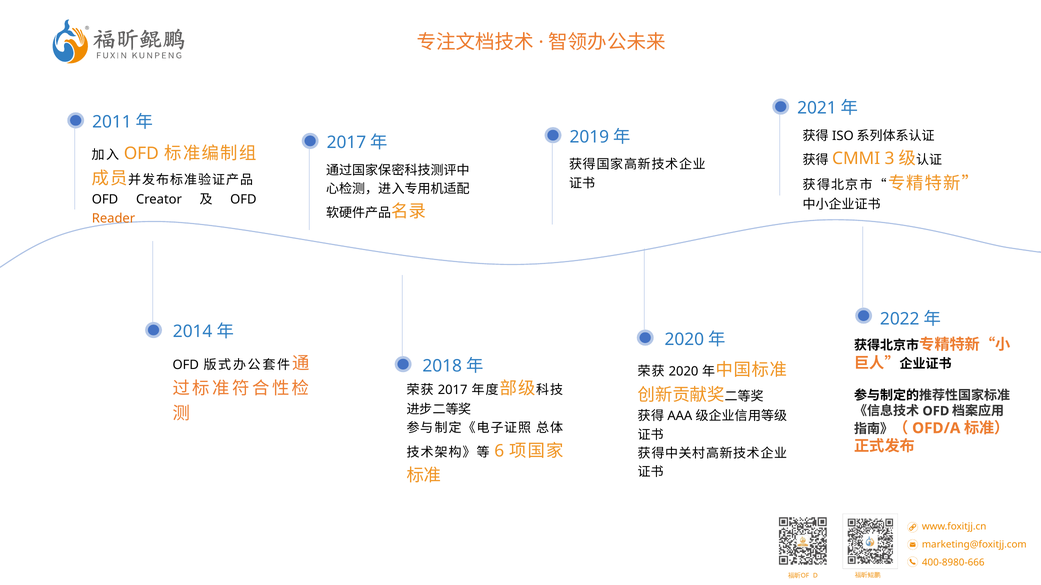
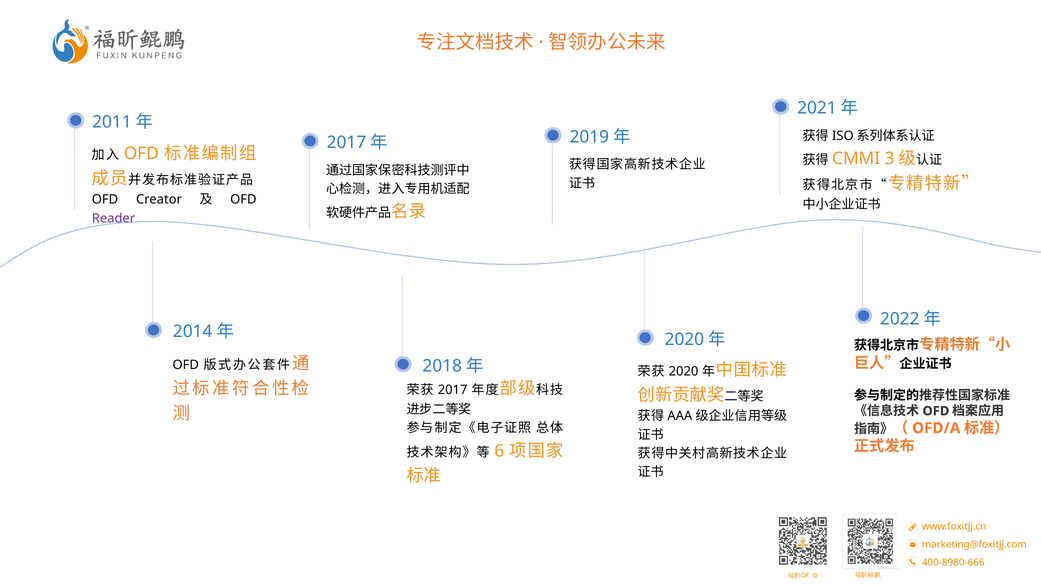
Reader colour: orange -> purple (114, 219)
